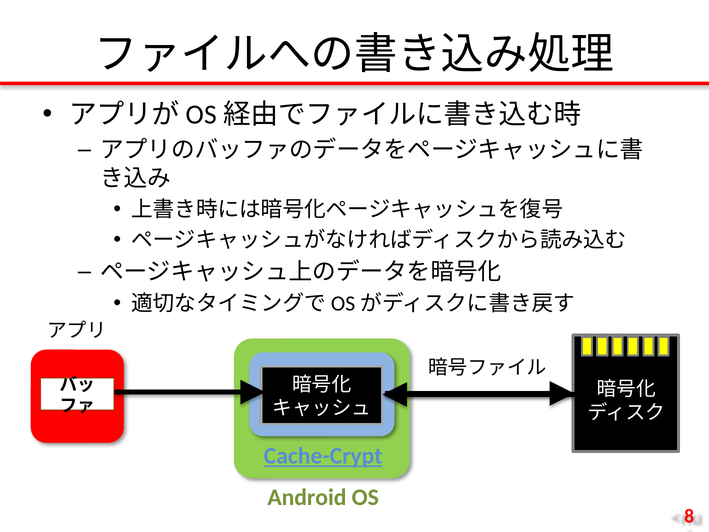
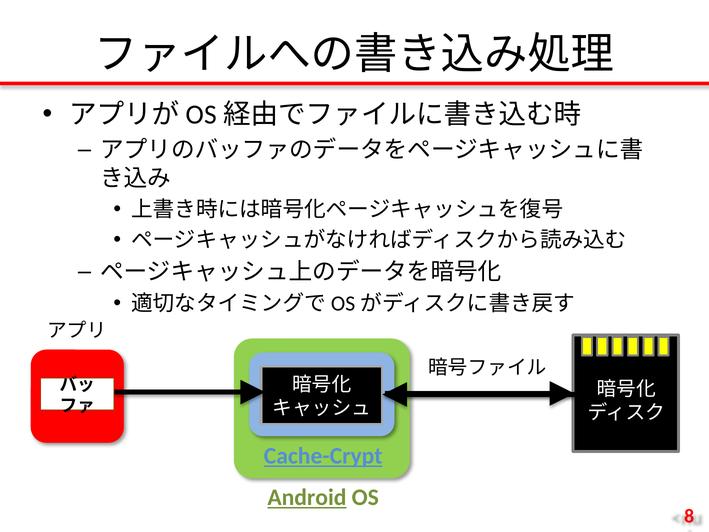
Android underline: none -> present (307, 497)
